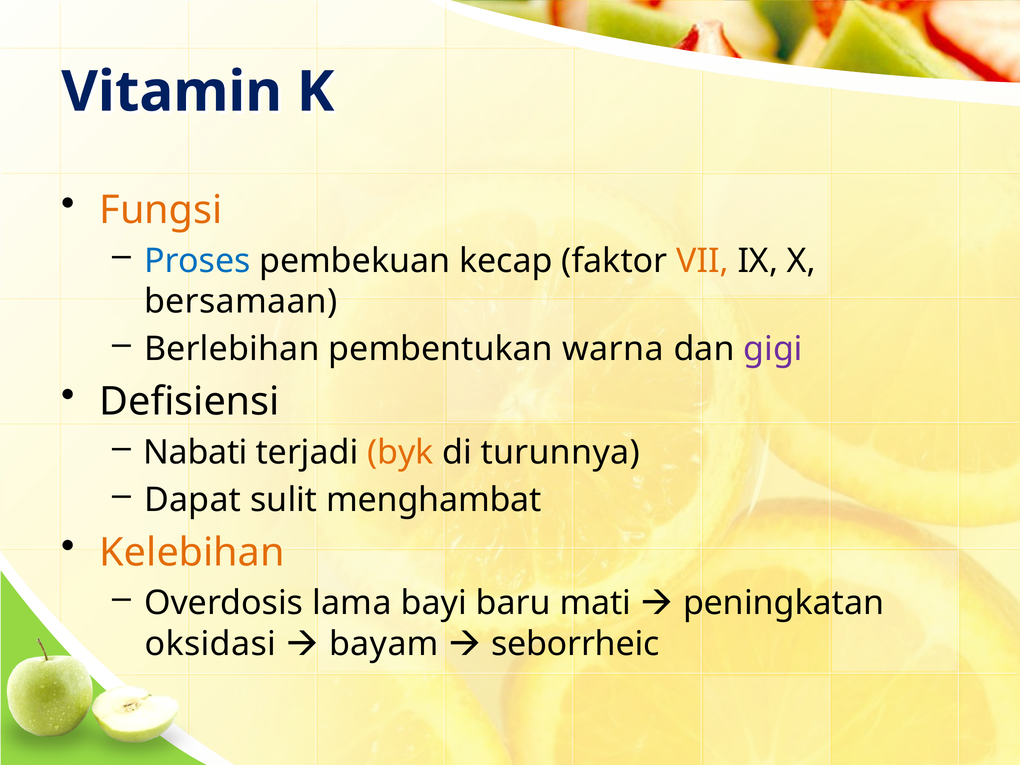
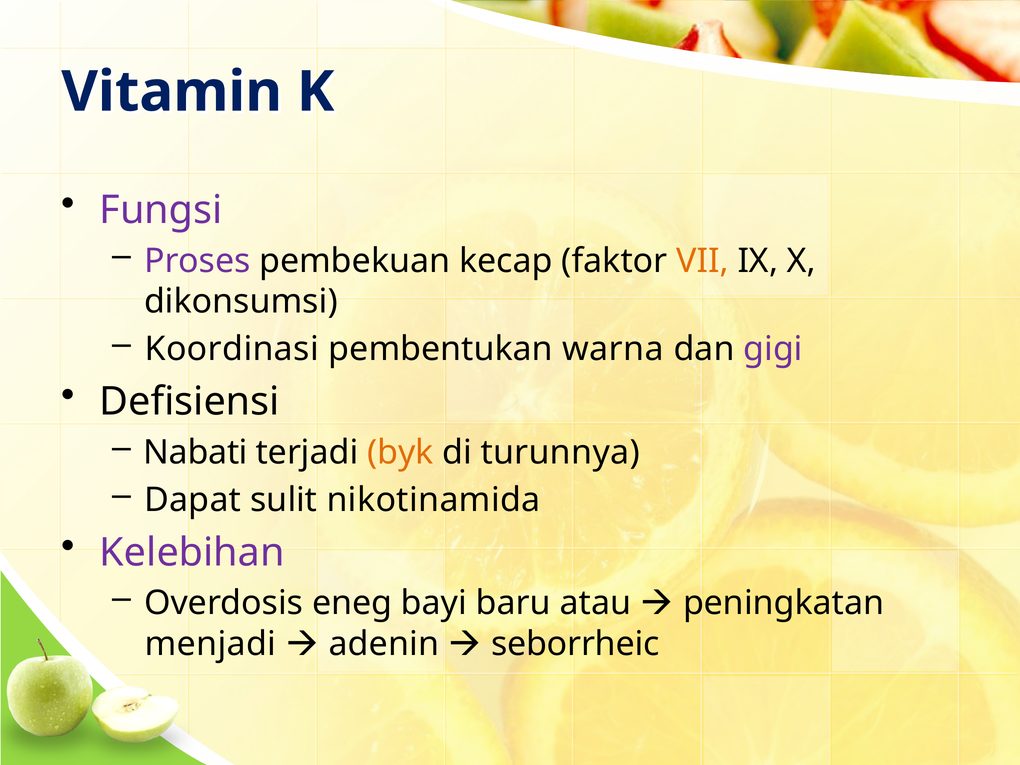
Fungsi colour: orange -> purple (161, 210)
Proses colour: blue -> purple (197, 261)
bersamaan: bersamaan -> dikonsumsi (241, 302)
Berlebihan: Berlebihan -> Koordinasi (232, 349)
menghambat: menghambat -> nikotinamida (434, 500)
Kelebihan colour: orange -> purple (192, 552)
lama: lama -> eneg (352, 603)
mati: mati -> atau (595, 603)
oksidasi: oksidasi -> menjadi (210, 644)
bayam: bayam -> adenin (384, 644)
